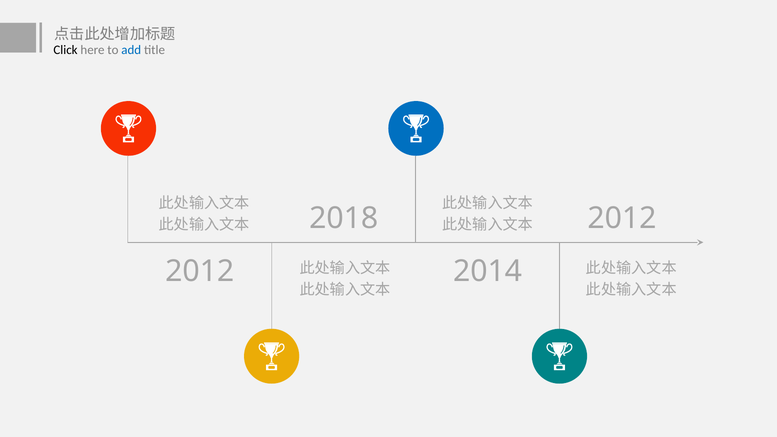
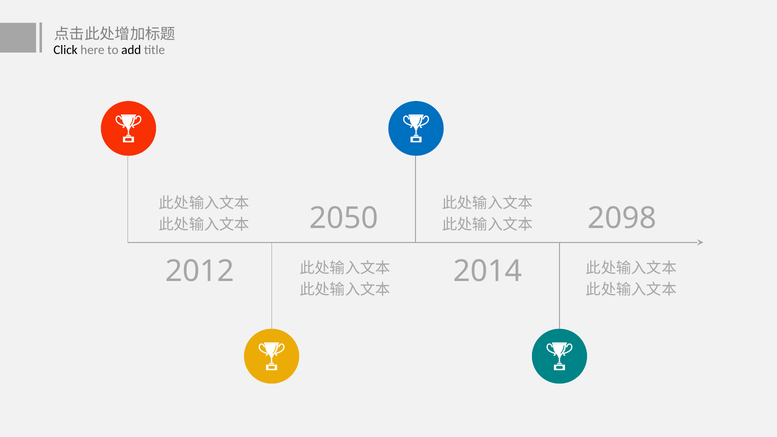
add colour: blue -> black (131, 50)
2018: 2018 -> 2050 (344, 219)
2012: 2012 -> 2098 (622, 219)
